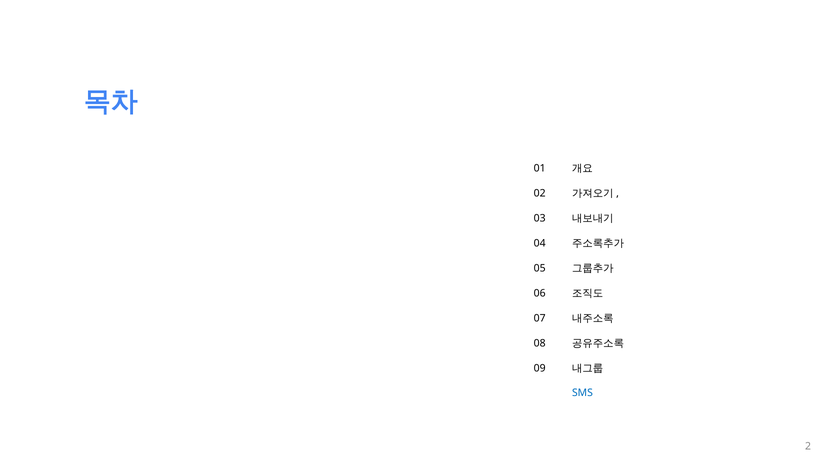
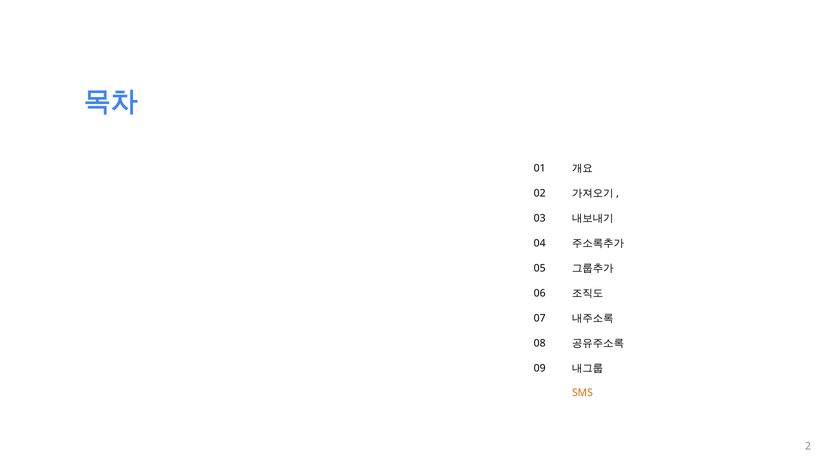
SMS colour: blue -> orange (582, 394)
